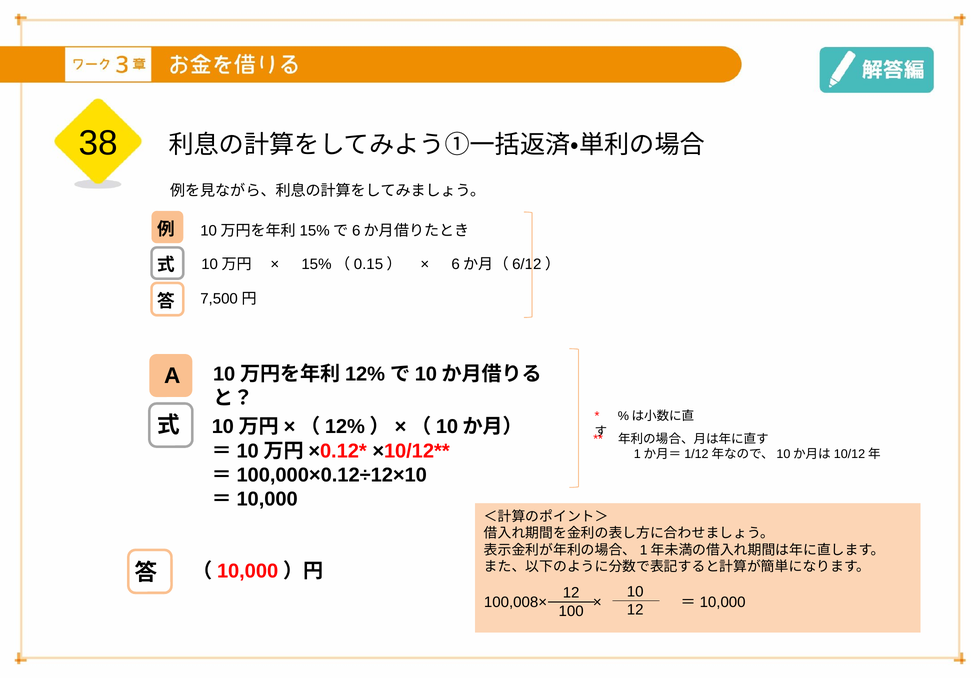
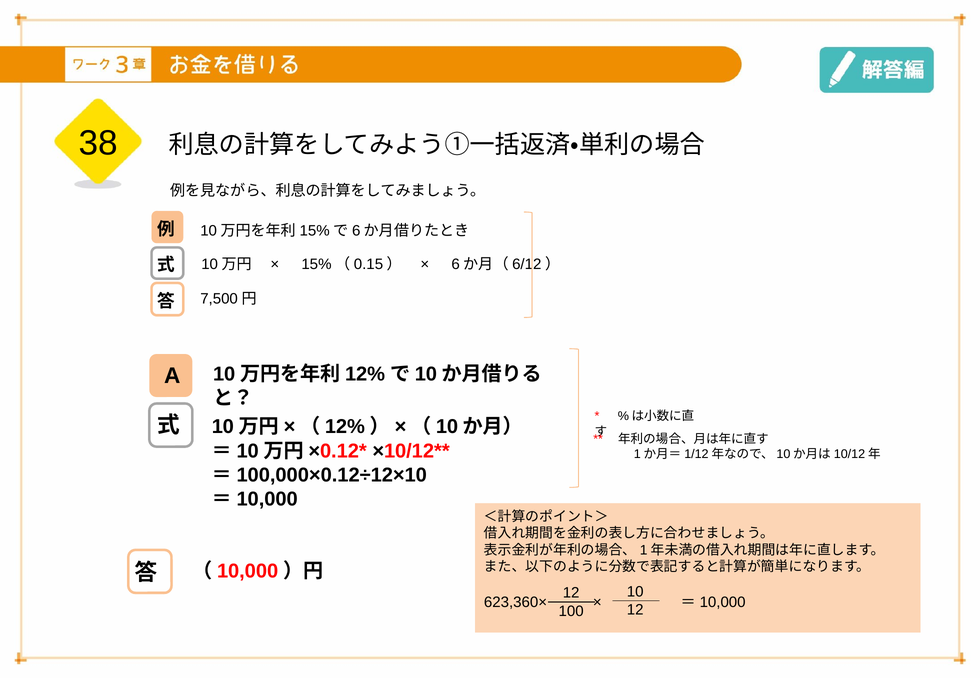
100,008×: 100,008× -> 623,360× (515, 603)
